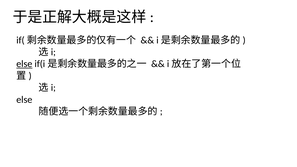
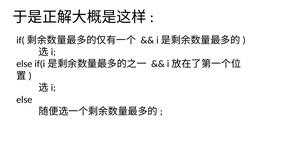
else underline: present -> none (24, 64)
